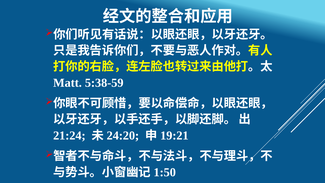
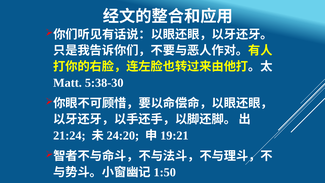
5:38-59: 5:38-59 -> 5:38-30 (104, 83)
